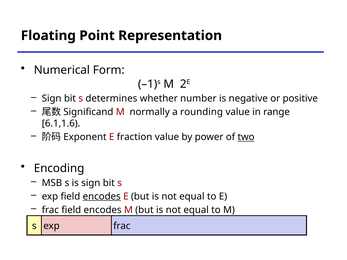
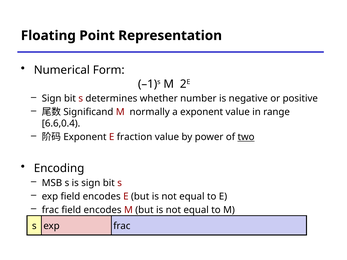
a rounding: rounding -> exponent (202, 112)
6.1,1.6: 6.1,1.6 -> 6.6,0.4 (61, 124)
encodes underline: present -> none (102, 197)
